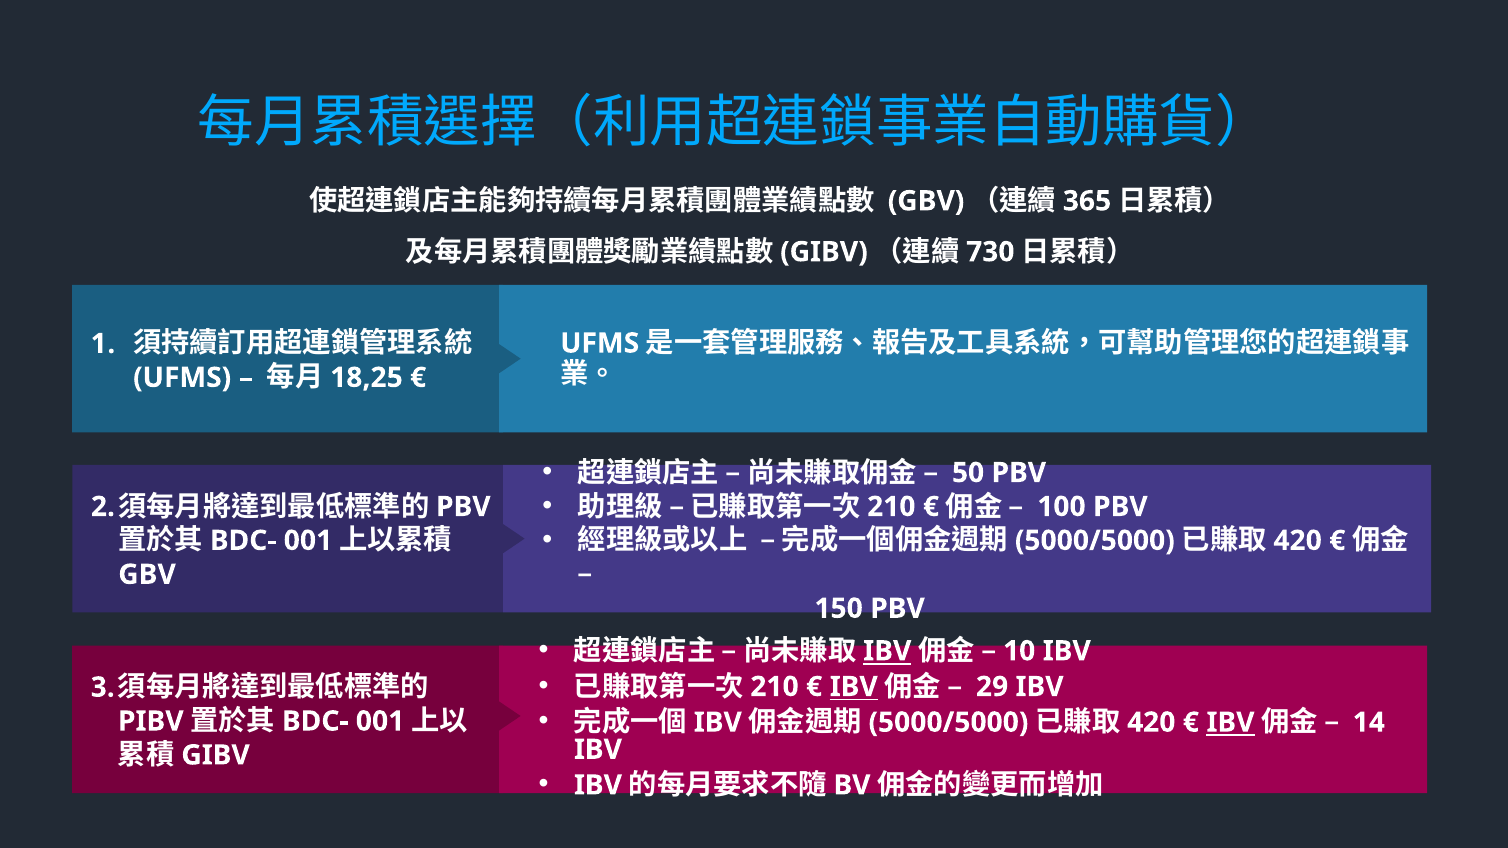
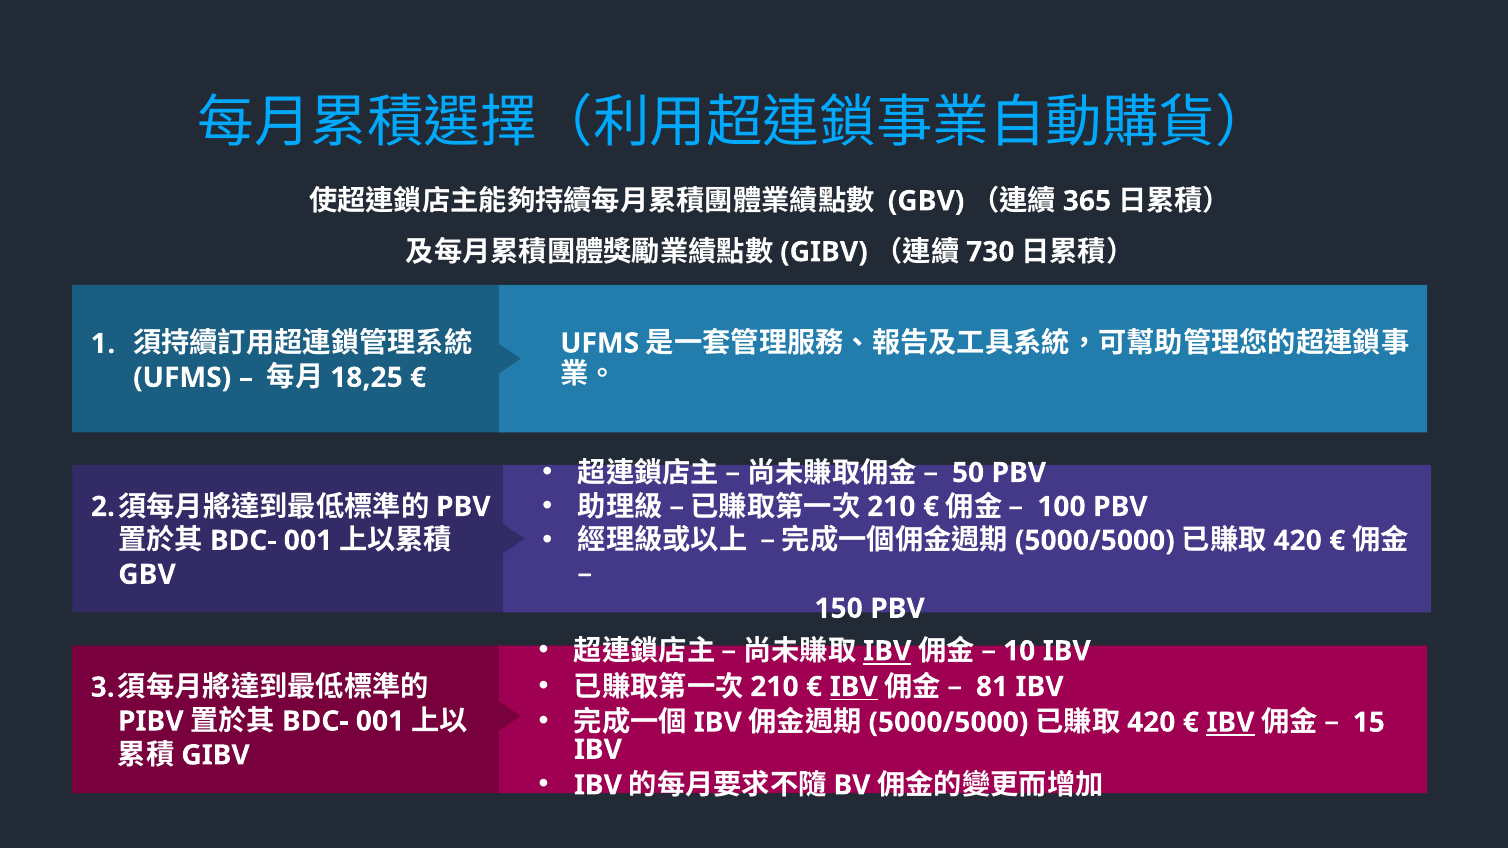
29: 29 -> 81 (992, 687)
14: 14 -> 15 (1369, 723)
